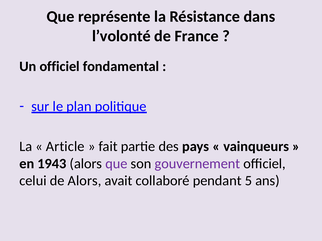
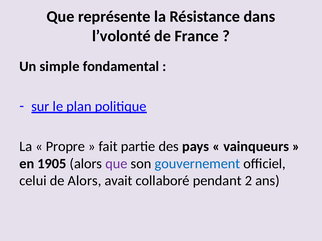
Un officiel: officiel -> simple (60, 66)
Article: Article -> Propre (65, 147)
1943: 1943 -> 1905 (52, 164)
gouvernement colour: purple -> blue (197, 164)
5: 5 -> 2 (248, 181)
